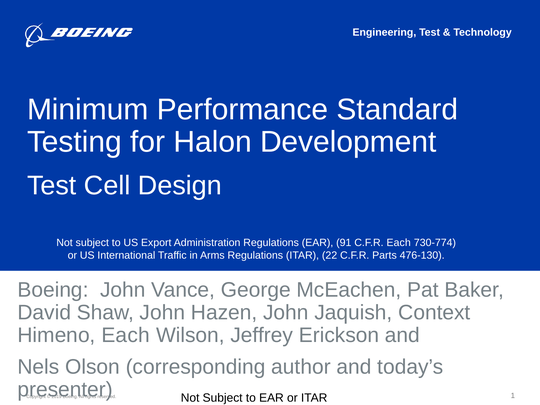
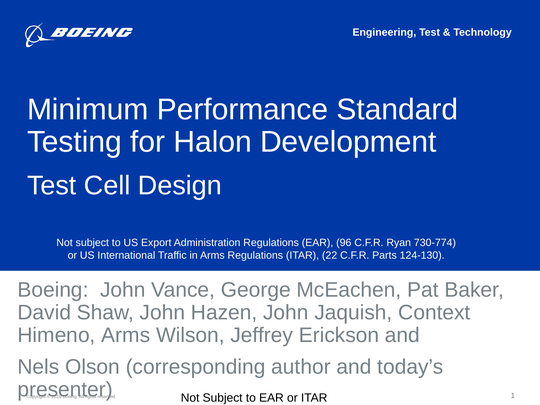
91: 91 -> 96 (344, 243)
C.F.R Each: Each -> Ryan (399, 243)
476-130: 476-130 -> 124-130 (422, 255)
Himeno Each: Each -> Arms (126, 335)
